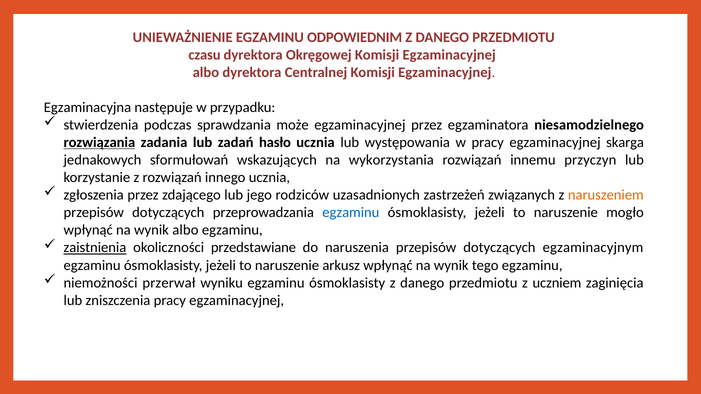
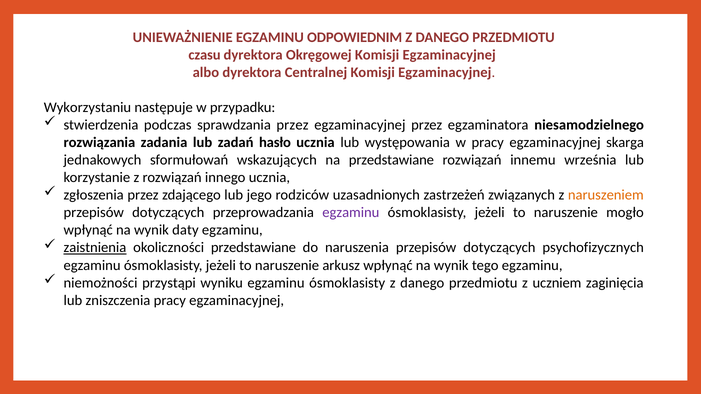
Egzaminacyjna: Egzaminacyjna -> Wykorzystaniu (87, 107)
sprawdzania może: może -> przez (292, 125)
rozwiązania underline: present -> none (99, 143)
na wykorzystania: wykorzystania -> przedstawiane (391, 160)
przyczyn: przyczyn -> września (590, 160)
egzaminu colour: blue -> purple (351, 213)
wynik albo: albo -> daty (185, 230)
egzaminacyjnym: egzaminacyjnym -> psychofizycznych (593, 248)
przerwał: przerwał -> przystąpi (169, 283)
